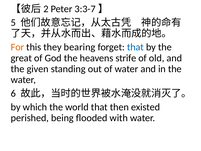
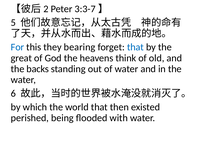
For colour: orange -> blue (17, 47)
strife: strife -> think (126, 58)
given: given -> backs (38, 69)
